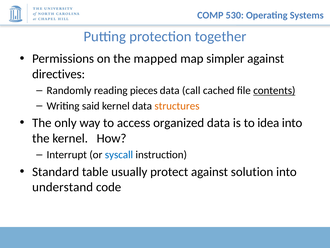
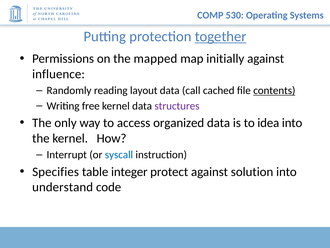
together underline: none -> present (221, 36)
simpler: simpler -> initially (225, 59)
directives: directives -> influence (58, 74)
pieces: pieces -> layout (144, 90)
said: said -> free (91, 106)
structures colour: orange -> purple (177, 106)
Standard: Standard -> Specifies (56, 171)
usually: usually -> integer (129, 171)
